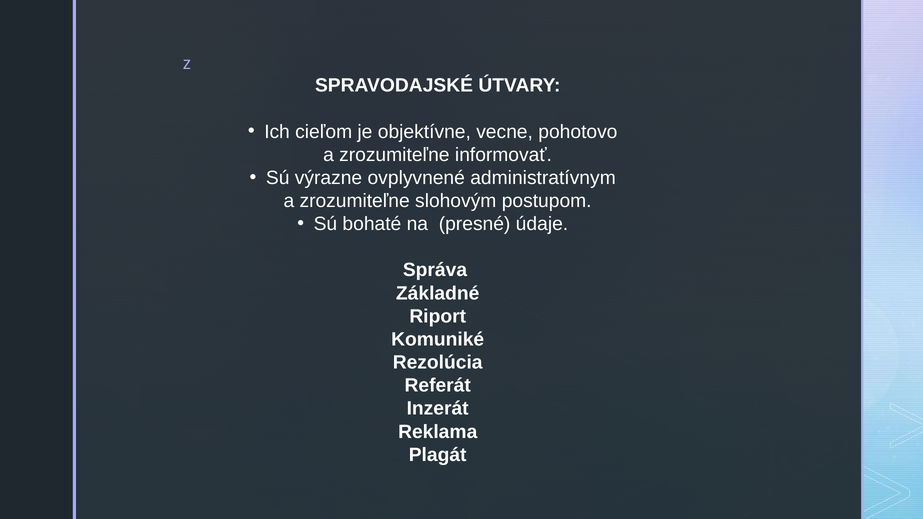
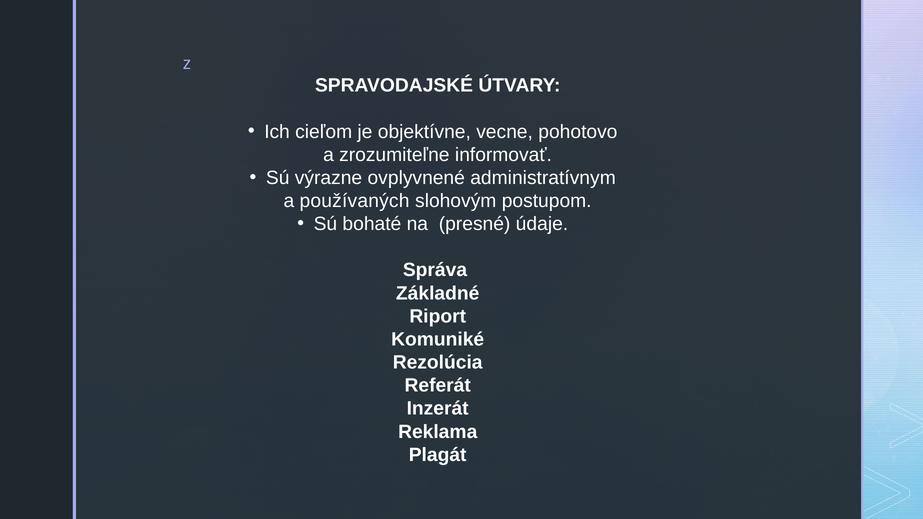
zrozumiteľne: zrozumiteľne -> používaných (355, 201)
